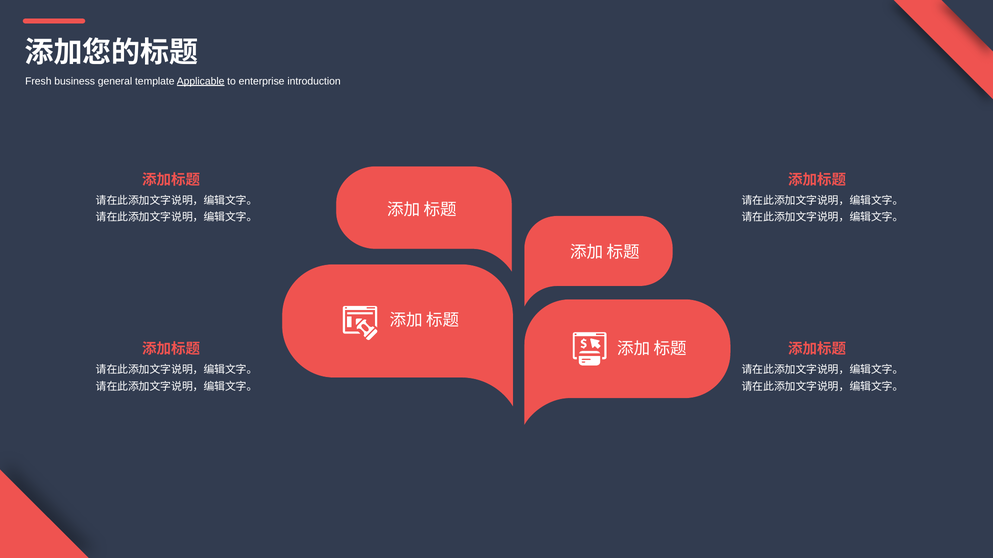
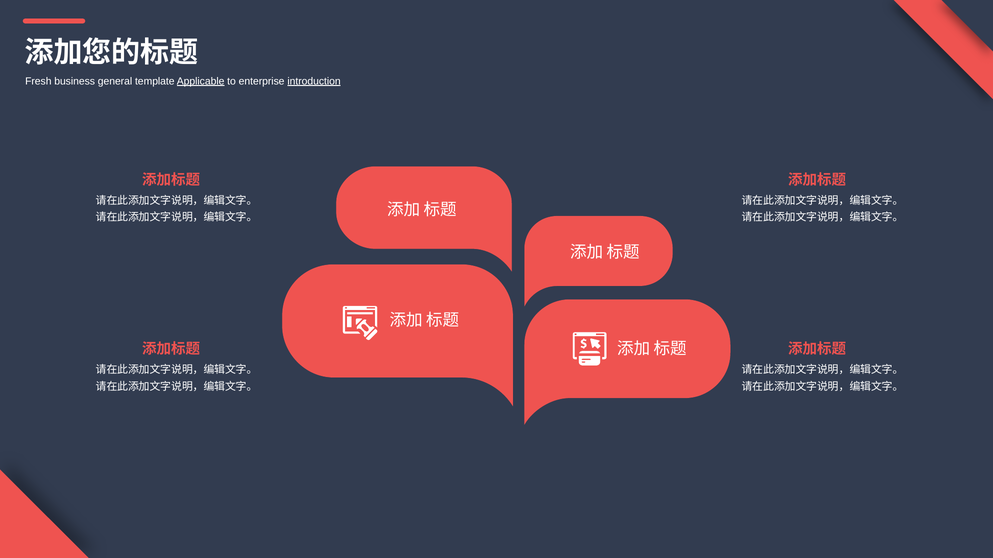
introduction underline: none -> present (314, 81)
